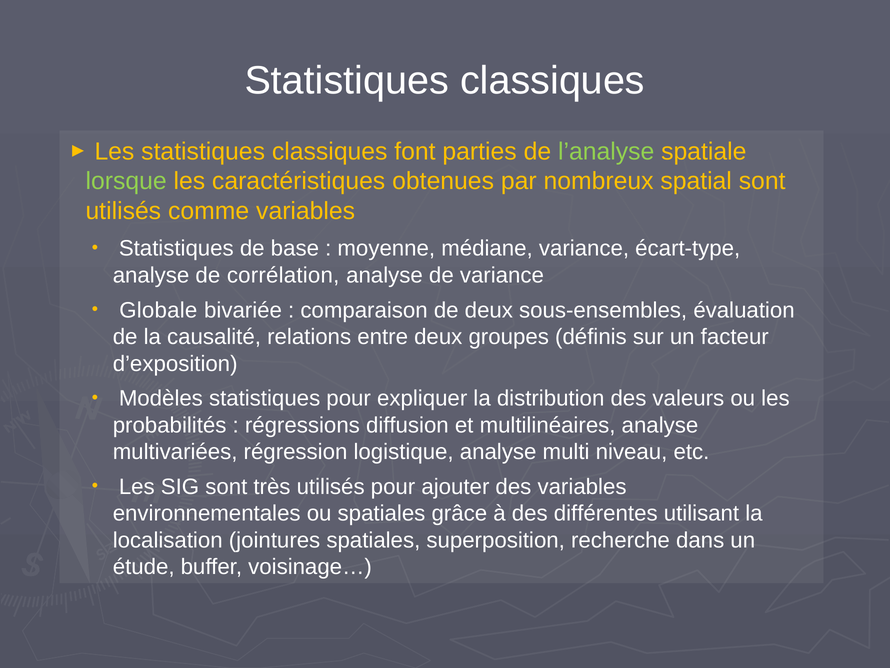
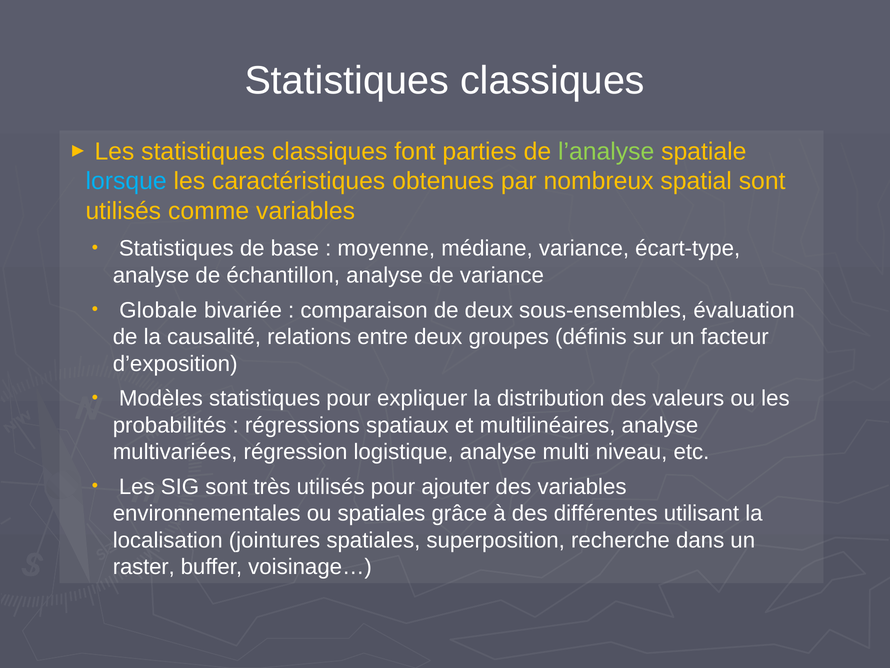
lorsque colour: light green -> light blue (126, 181)
corrélation: corrélation -> échantillon (283, 275)
diffusion: diffusion -> spatiaux (407, 425)
étude: étude -> raster (144, 567)
